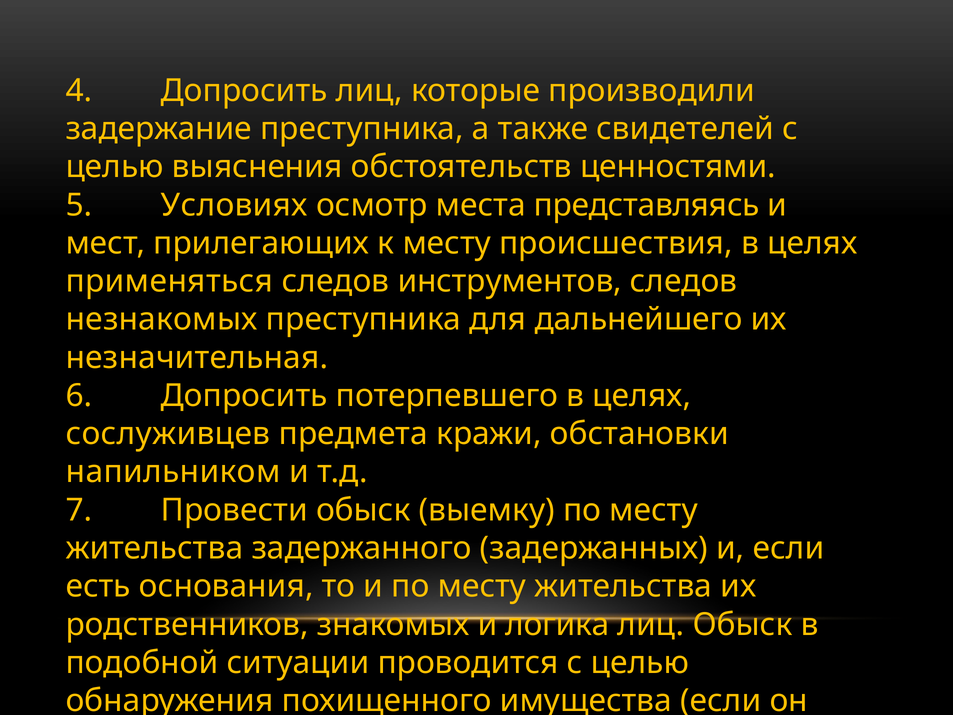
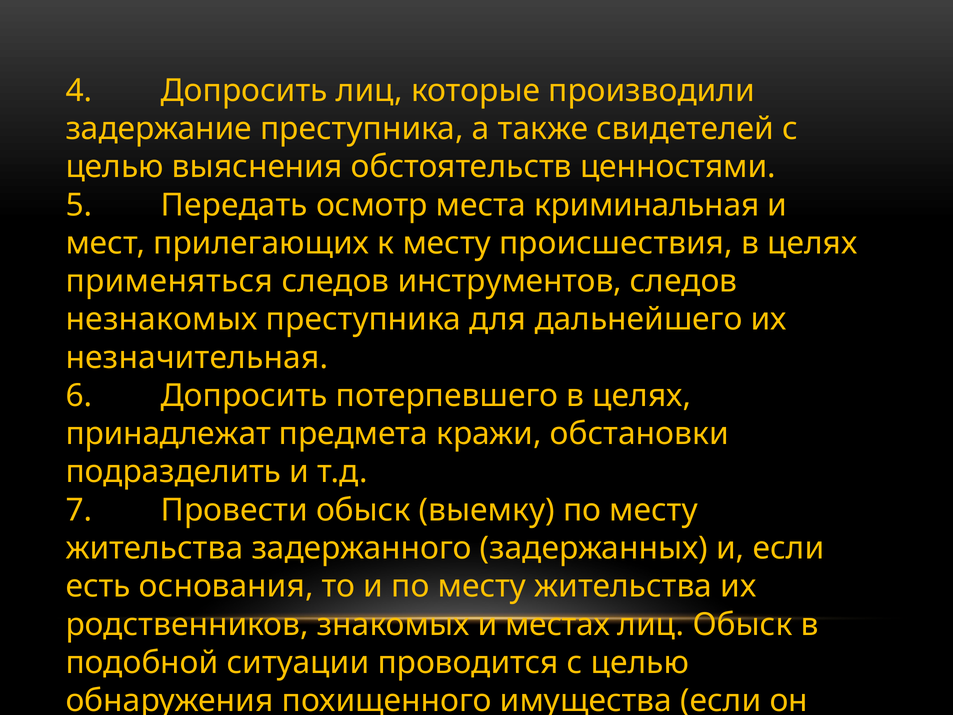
5 Условиях: Условиях -> Передать (234, 205)
представляясь: представляясь -> криминальная (647, 205)
сослуживцев: сослуживцев -> принадлежат (168, 434)
напильником: напильником -> подразделить (173, 472)
логика: логика -> местах (558, 624)
